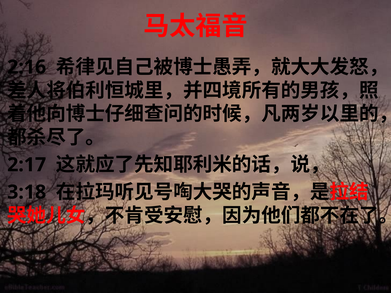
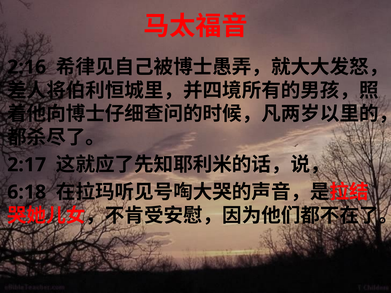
3:18: 3:18 -> 6:18 (27, 192)
